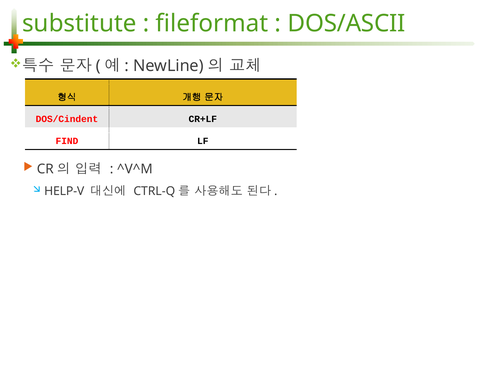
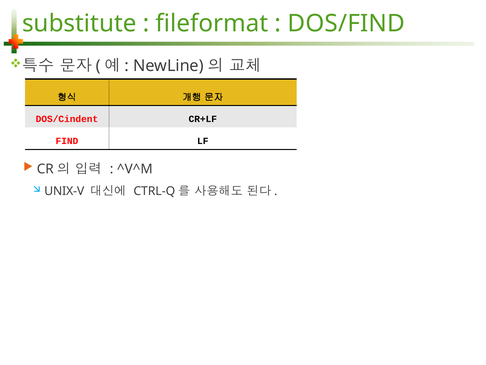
DOS/ASCII: DOS/ASCII -> DOS/FIND (346, 24)
HELP-V: HELP-V -> UNIX-V (64, 191)
